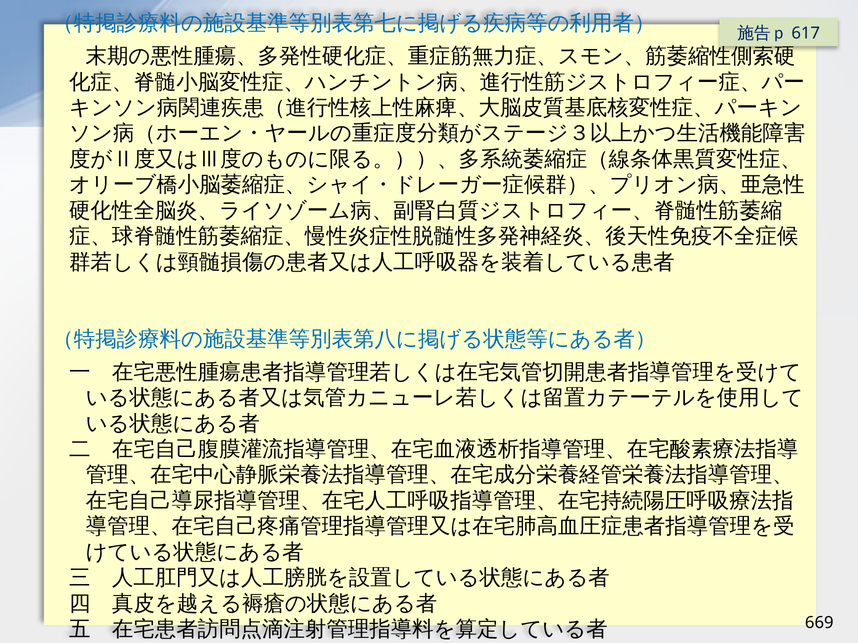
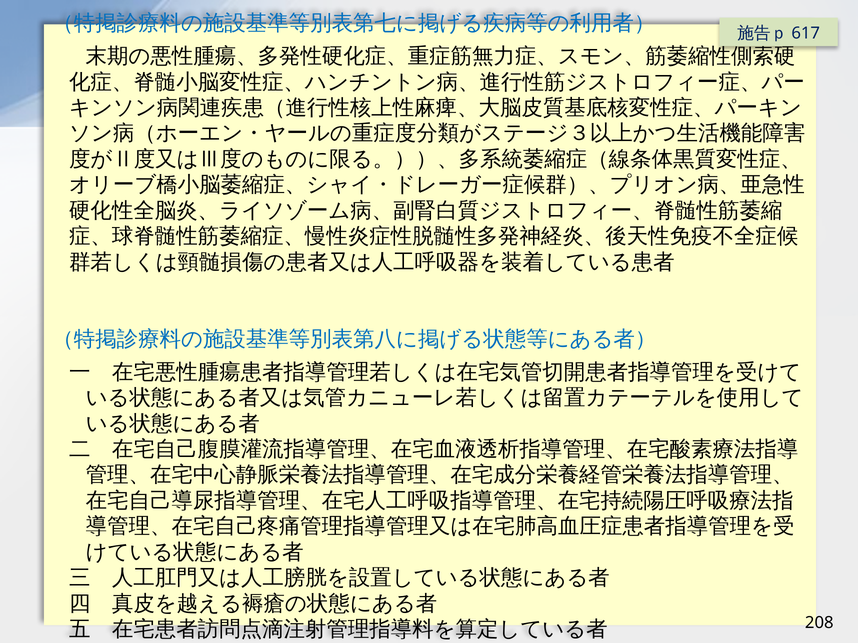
669: 669 -> 208 (819, 623)
